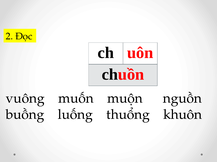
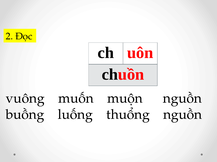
thuổng khuôn: khuôn -> nguồn (183, 115)
